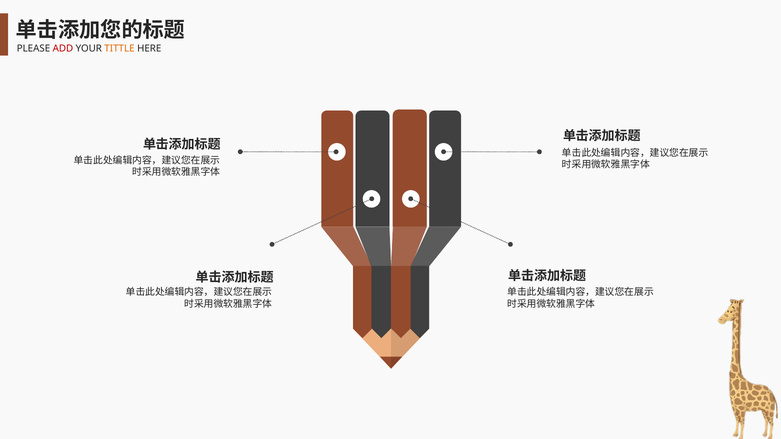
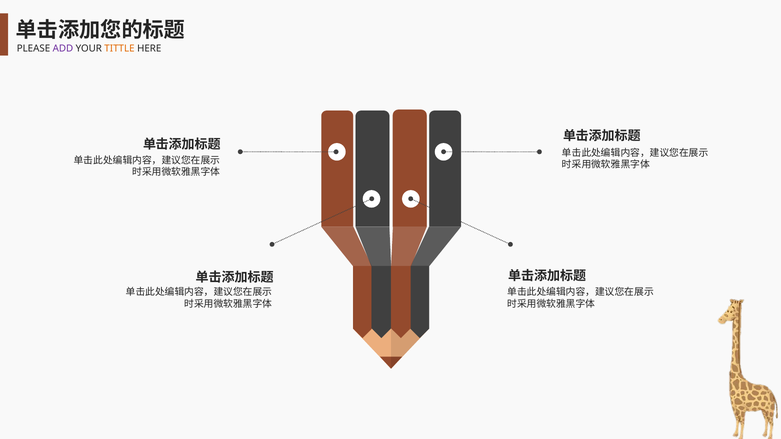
ADD colour: red -> purple (63, 48)
